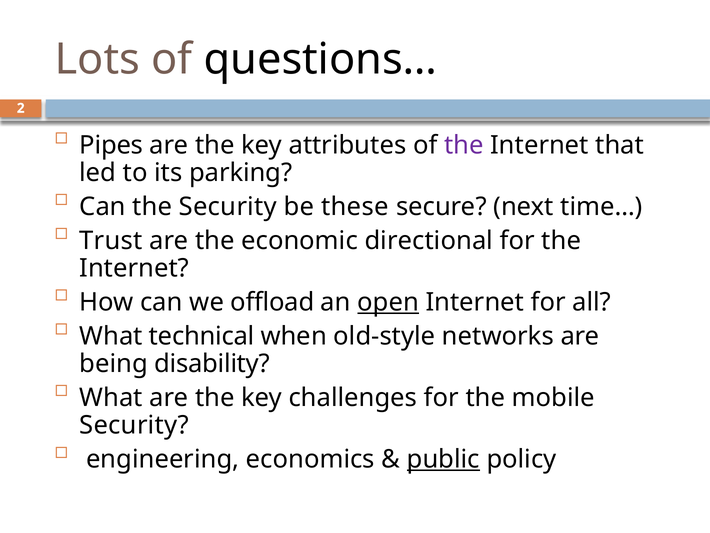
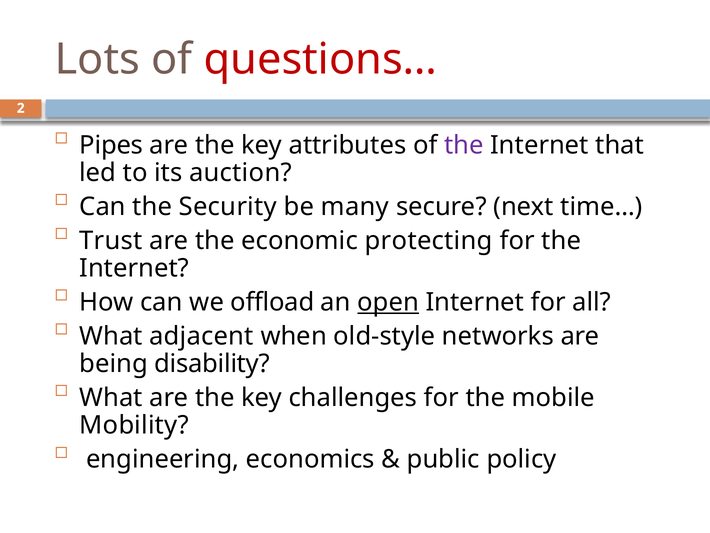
questions… colour: black -> red (320, 59)
parking: parking -> auction (240, 173)
these: these -> many (355, 206)
directional: directional -> protecting (429, 240)
technical: technical -> adjacent (202, 336)
Security: Security -> Mobility (134, 425)
public underline: present -> none (443, 459)
